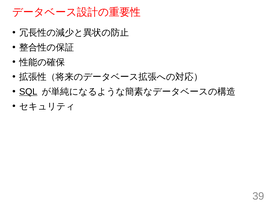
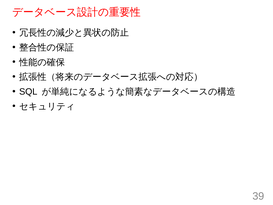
SQL underline: present -> none (28, 92)
